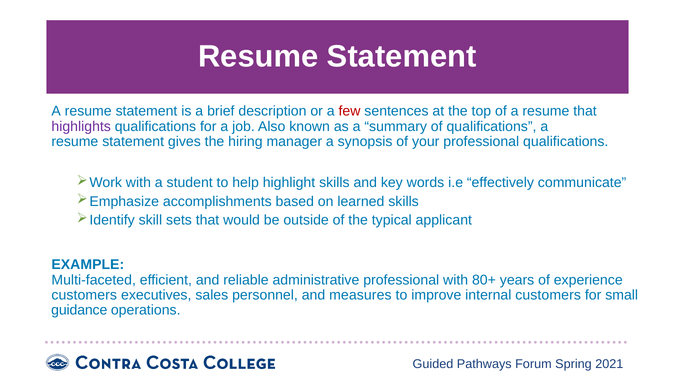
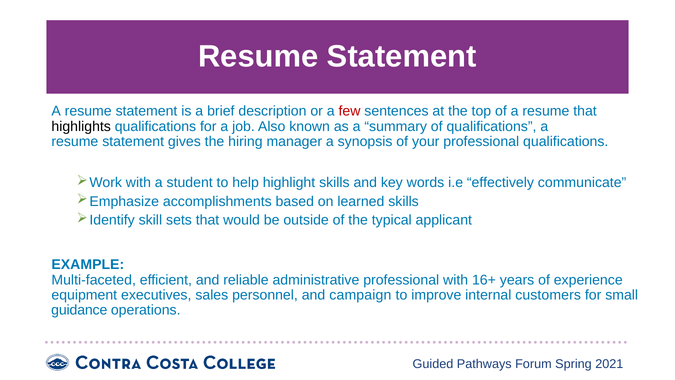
highlights colour: purple -> black (81, 126)
80+: 80+ -> 16+ (484, 280)
customers: customers -> equipment (84, 295)
measures: measures -> campaign (360, 295)
